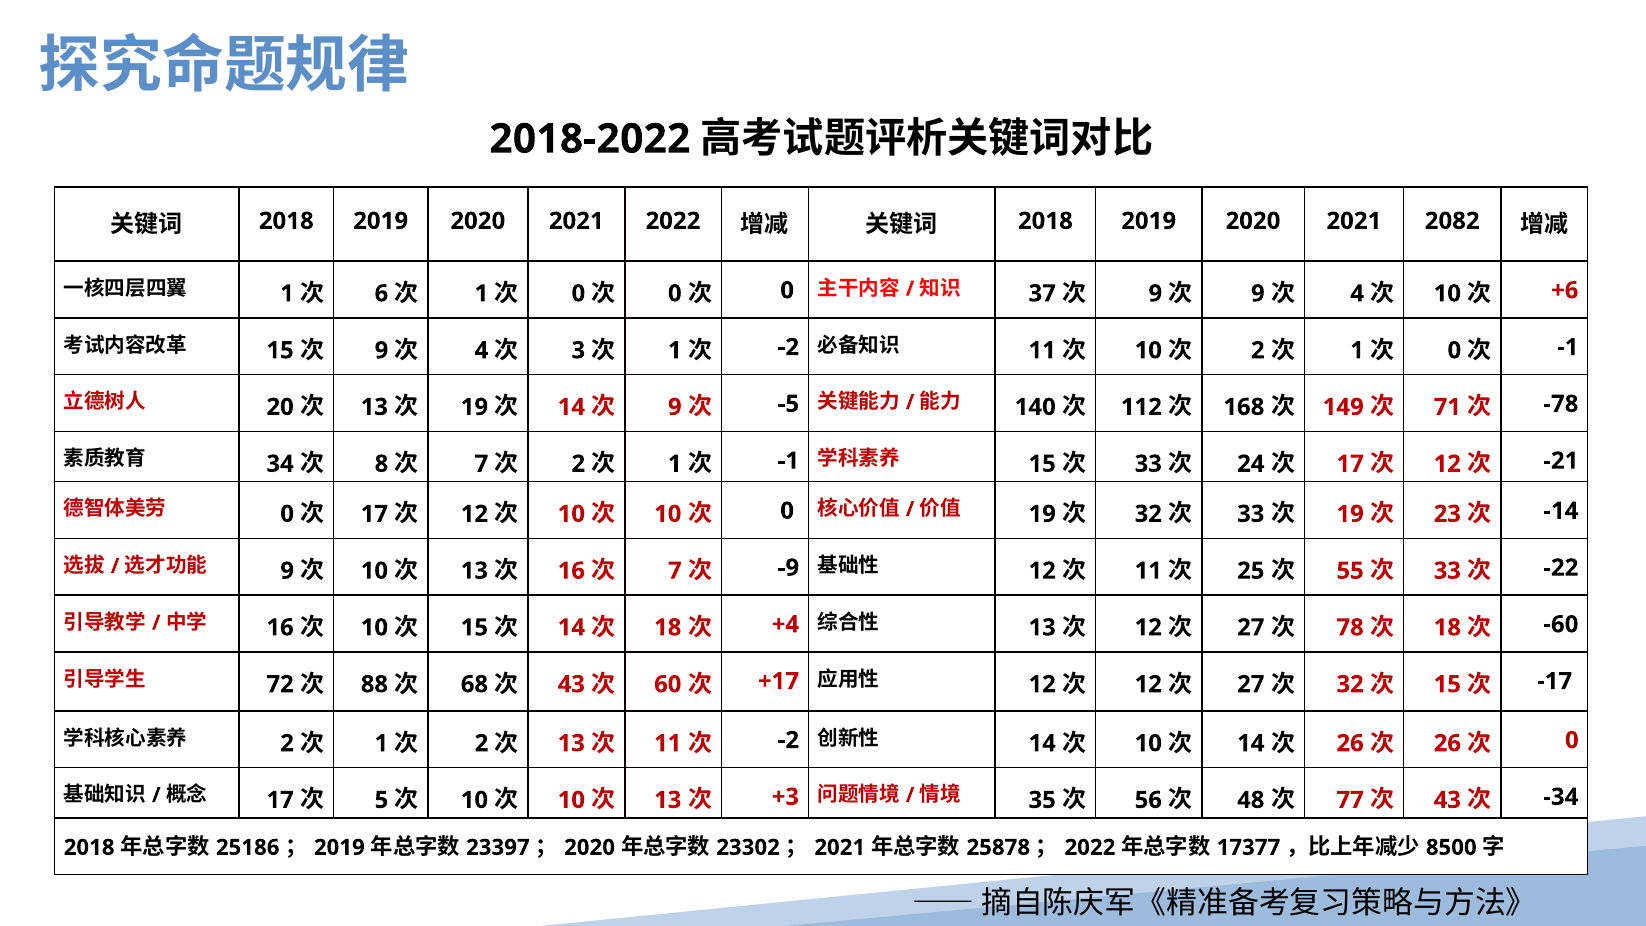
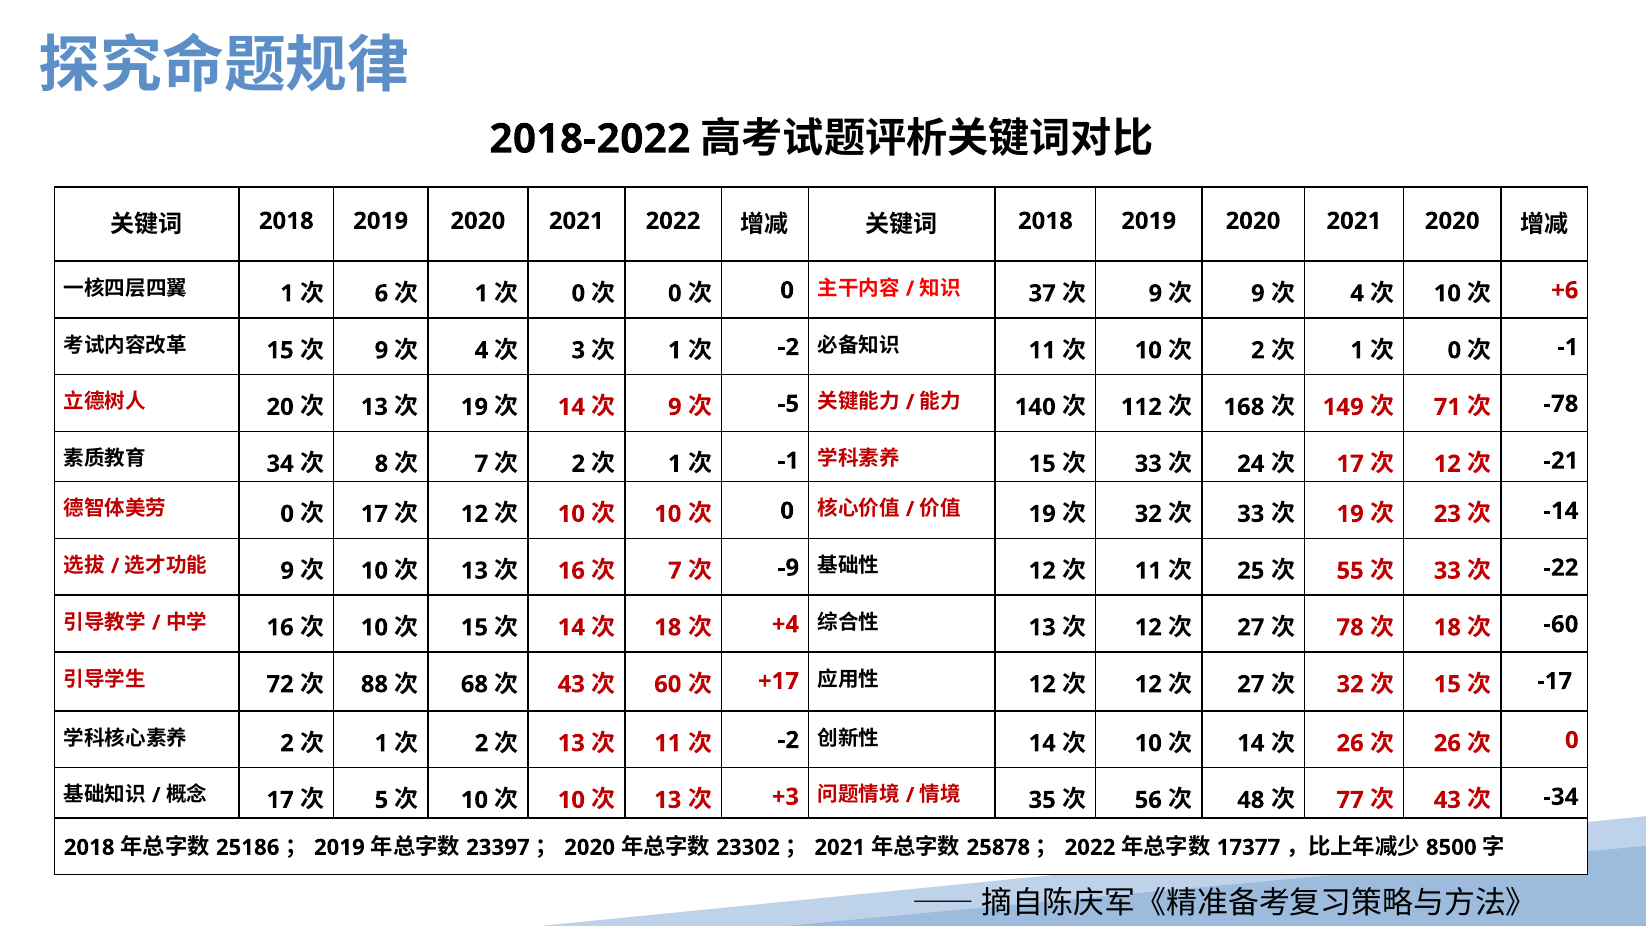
2021 2082: 2082 -> 2020 (1452, 221)
